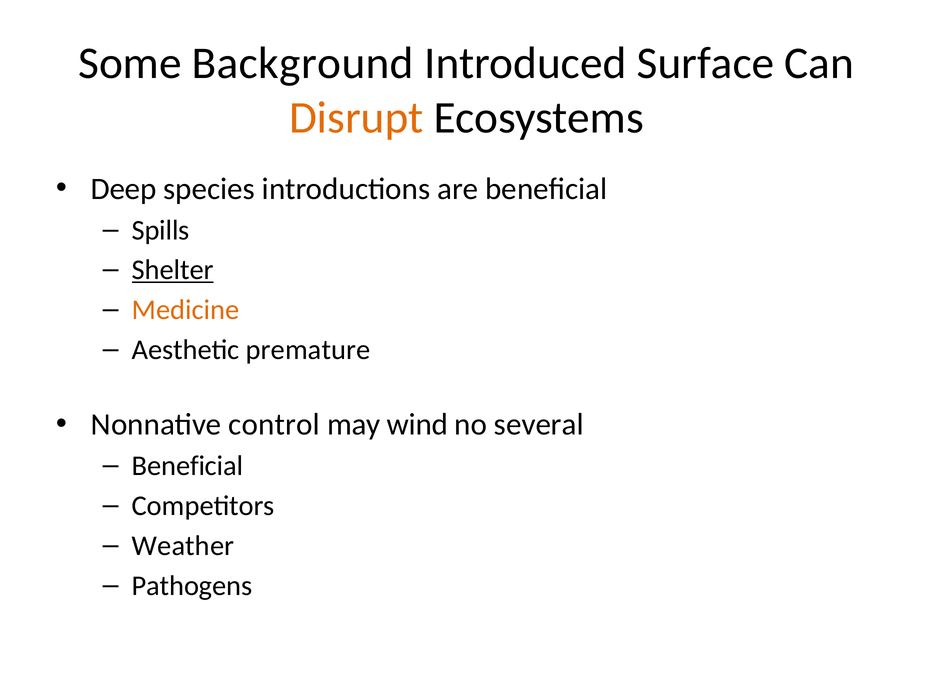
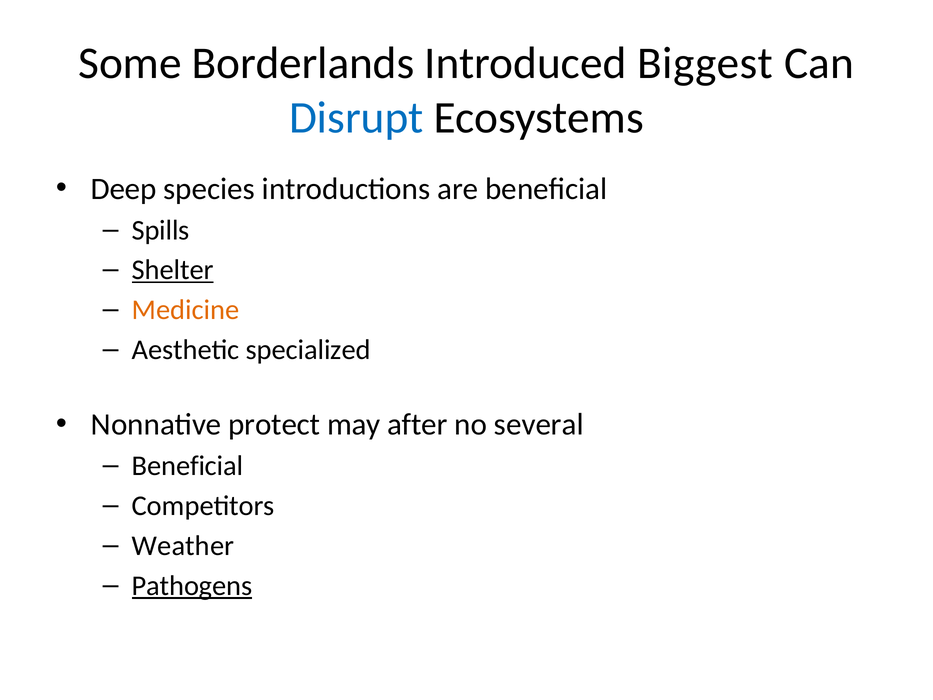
Background: Background -> Borderlands (303, 63)
Surface: Surface -> Biggest (705, 63)
Disrupt colour: orange -> blue (356, 117)
premature: premature -> specialized (308, 350)
control: control -> protect (274, 425)
wind: wind -> after (417, 425)
Pathogens underline: none -> present (192, 585)
